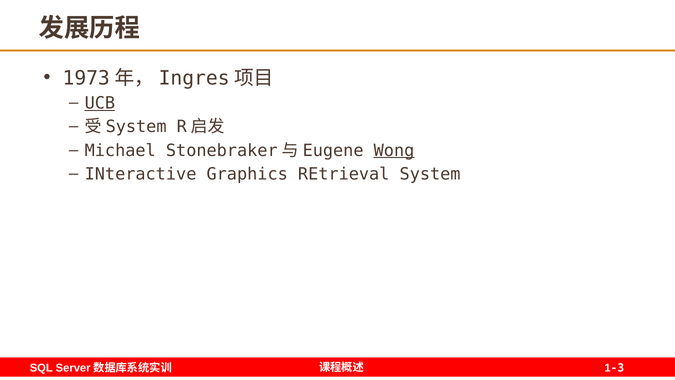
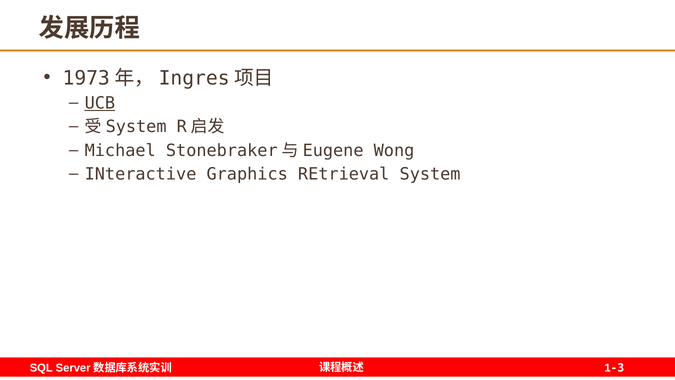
Wong underline: present -> none (394, 150)
